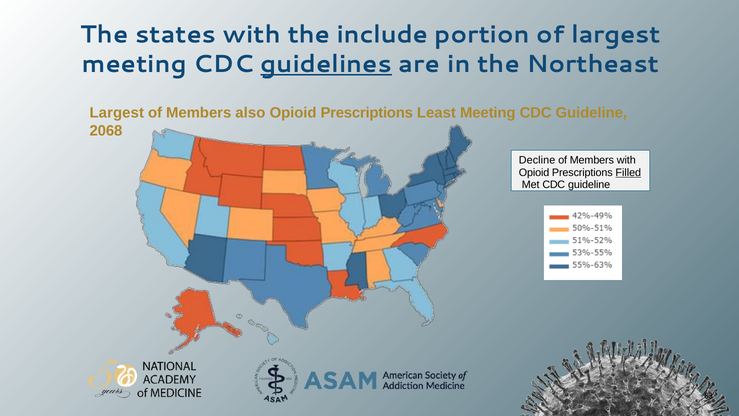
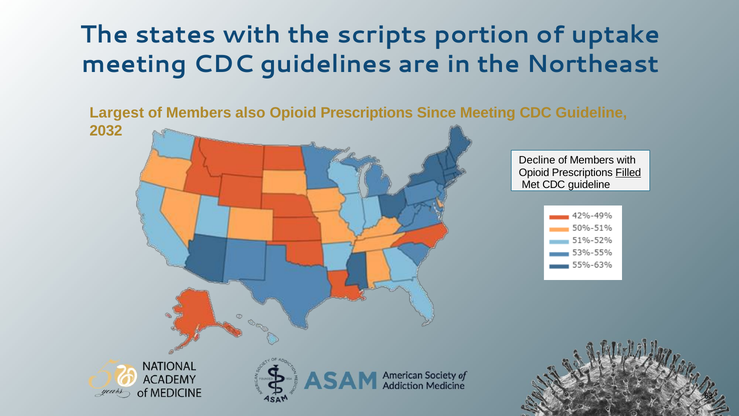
include: include -> scripts (382, 35)
of largest: largest -> uptake (616, 35)
guidelines underline: present -> none (326, 64)
Least: Least -> Since (437, 113)
2068: 2068 -> 2032 (106, 131)
